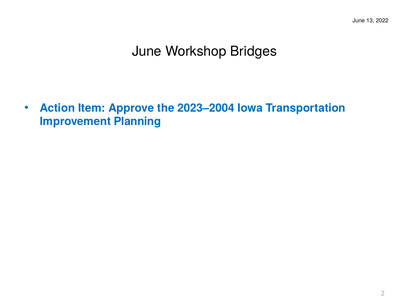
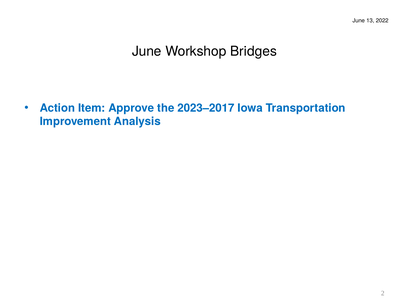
2023–2004: 2023–2004 -> 2023–2017 (206, 108)
Planning: Planning -> Analysis (137, 121)
